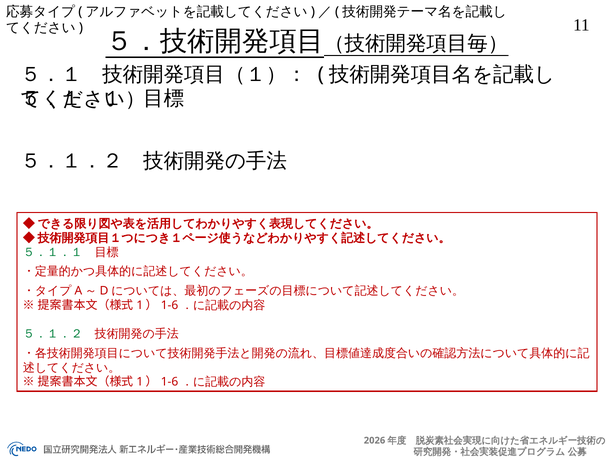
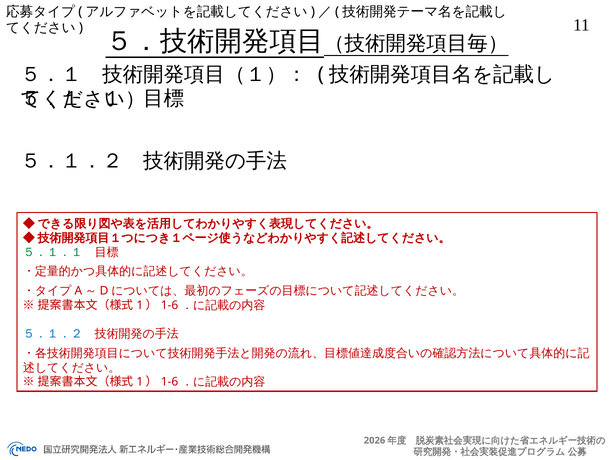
５．１．２ colour: green -> blue (53, 334)
